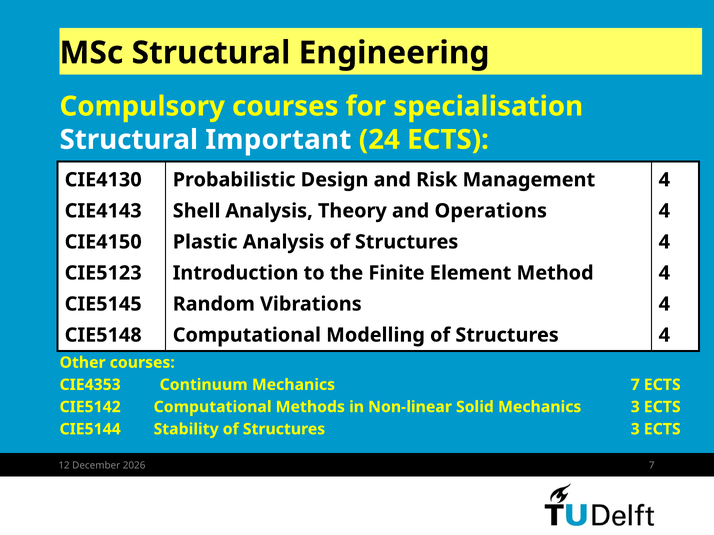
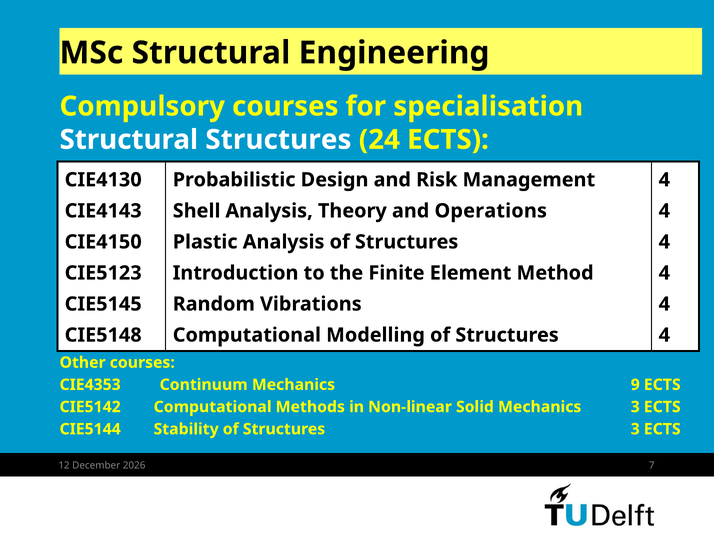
Structural Important: Important -> Structures (278, 140)
Mechanics 7: 7 -> 9 (635, 385)
